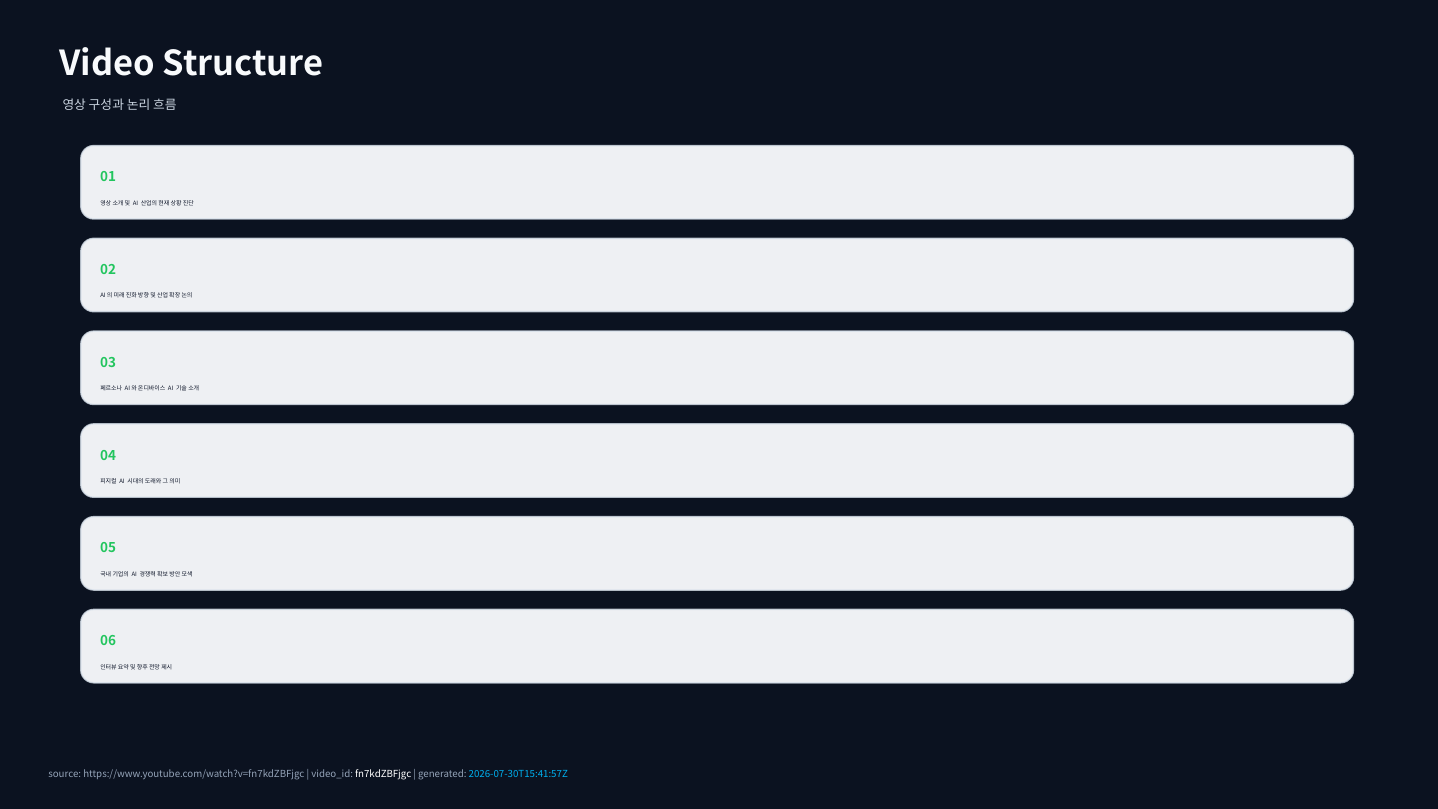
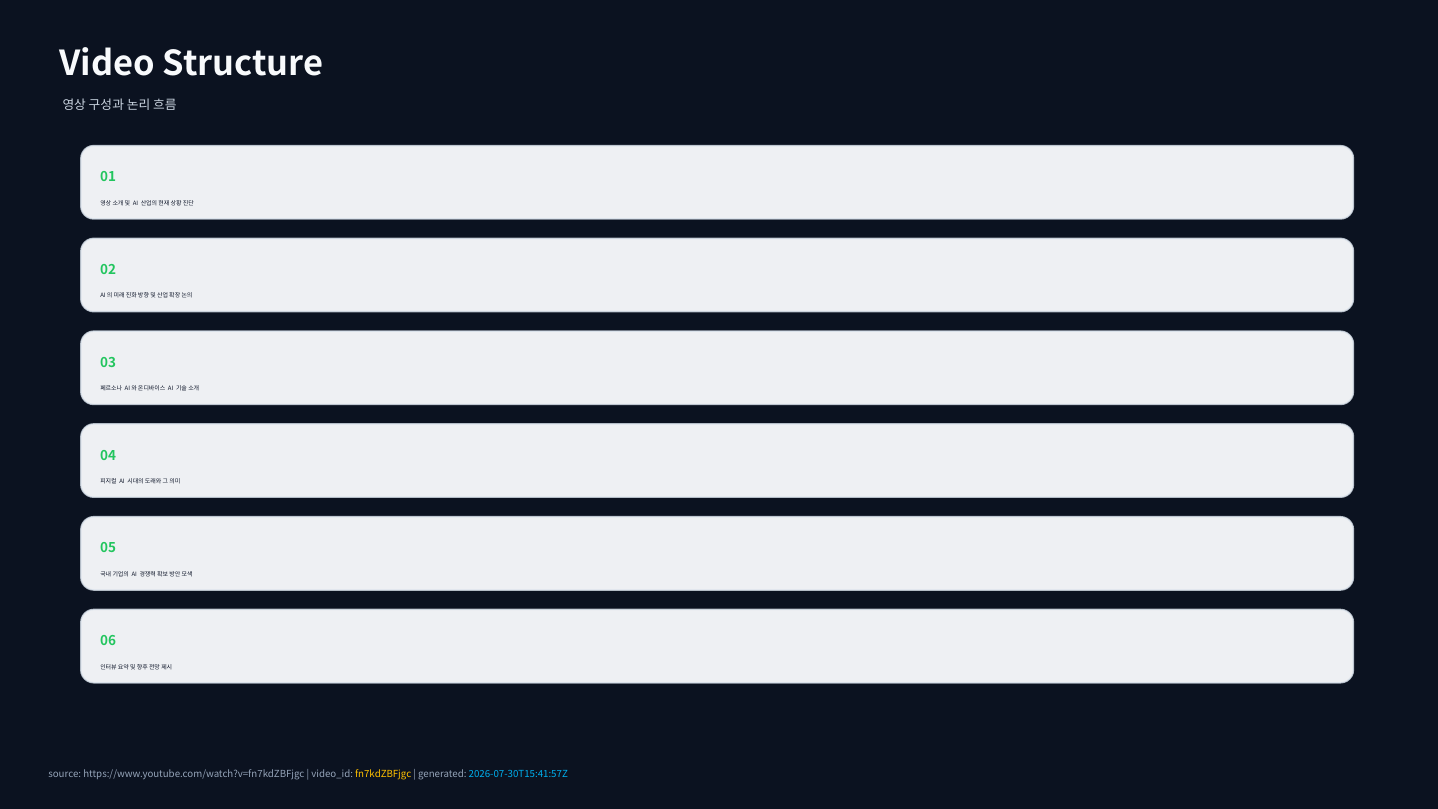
fn7kdZBFjgc colour: white -> yellow (383, 774)
